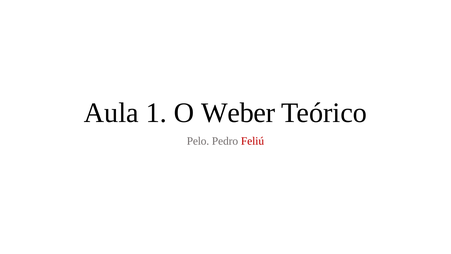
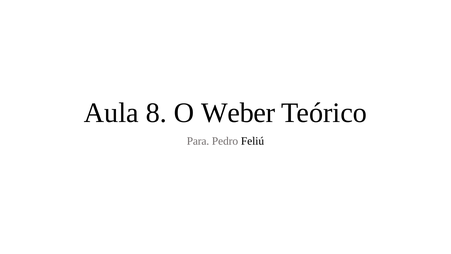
1: 1 -> 8 (156, 113)
Pelo: Pelo -> Para (198, 141)
Feliú colour: red -> black (253, 141)
